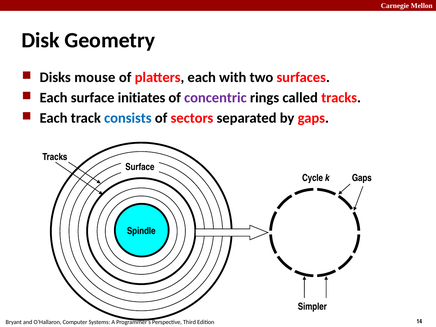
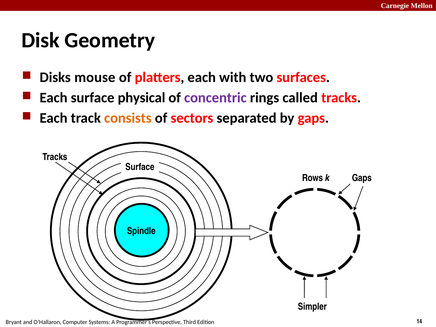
initiates: initiates -> physical (142, 98)
consists colour: blue -> orange (128, 118)
Cycle: Cycle -> Rows (313, 178)
